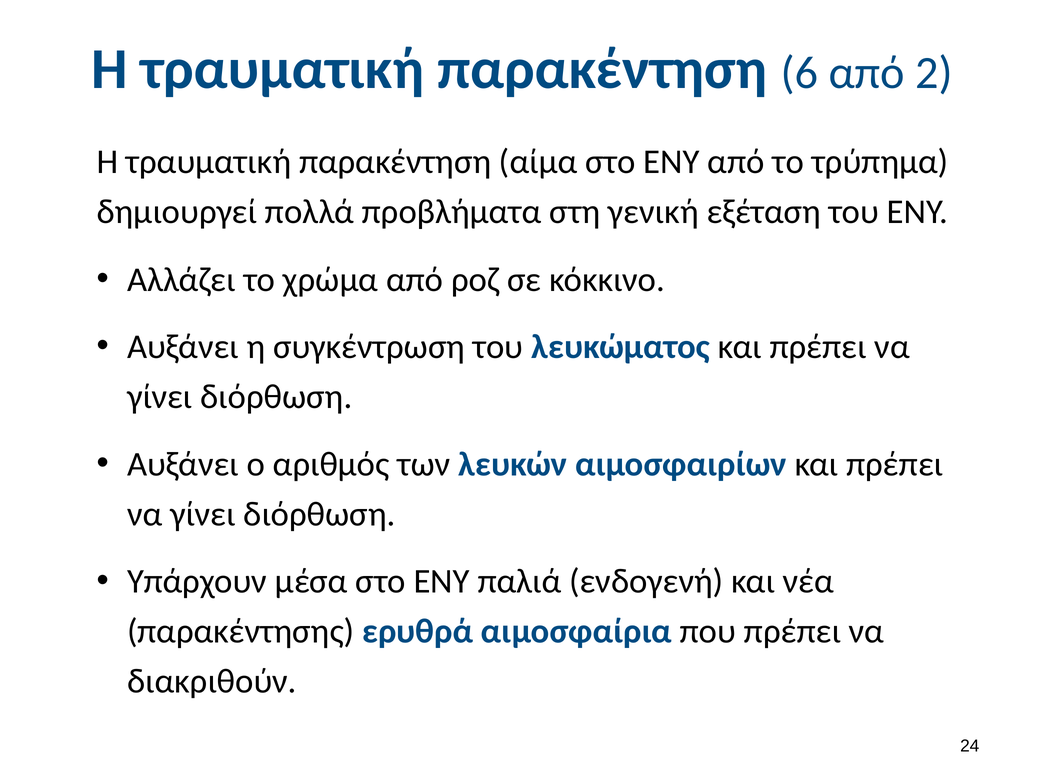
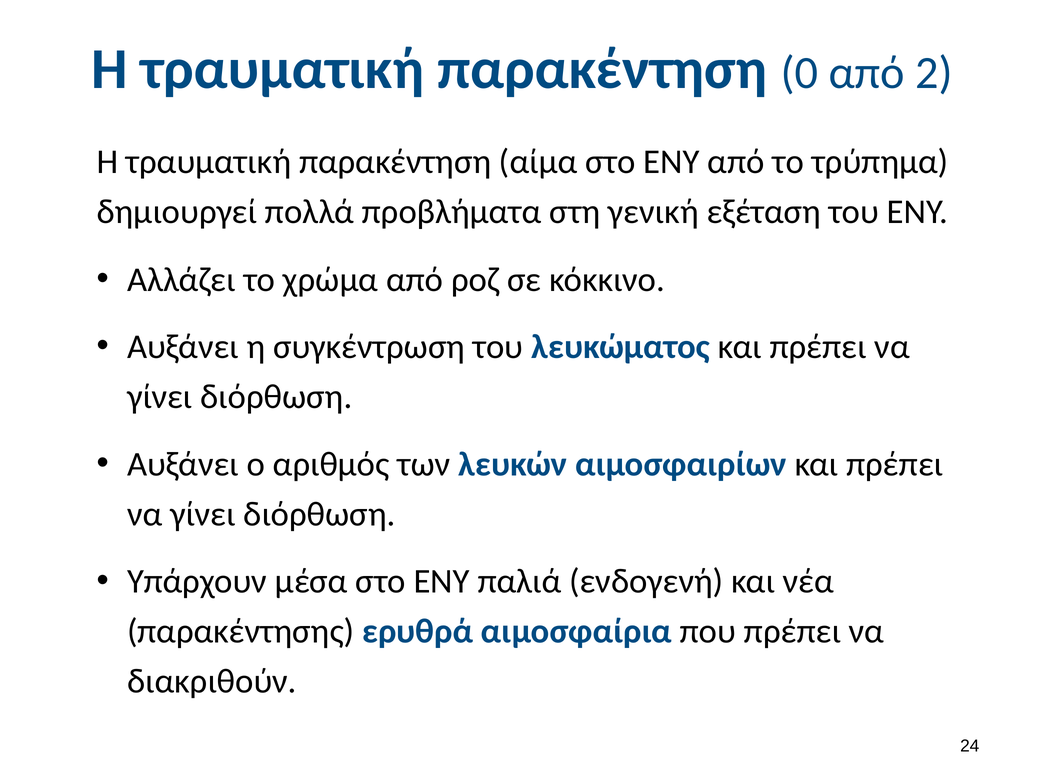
6: 6 -> 0 (799, 73)
